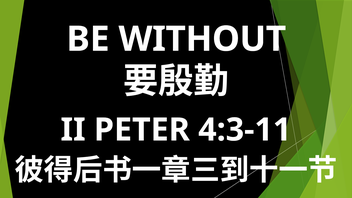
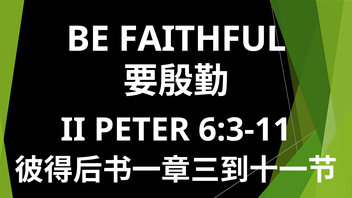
WITHOUT: WITHOUT -> FAITHFUL (202, 39)
4:3-11: 4:3-11 -> 6:3-11 (245, 130)
